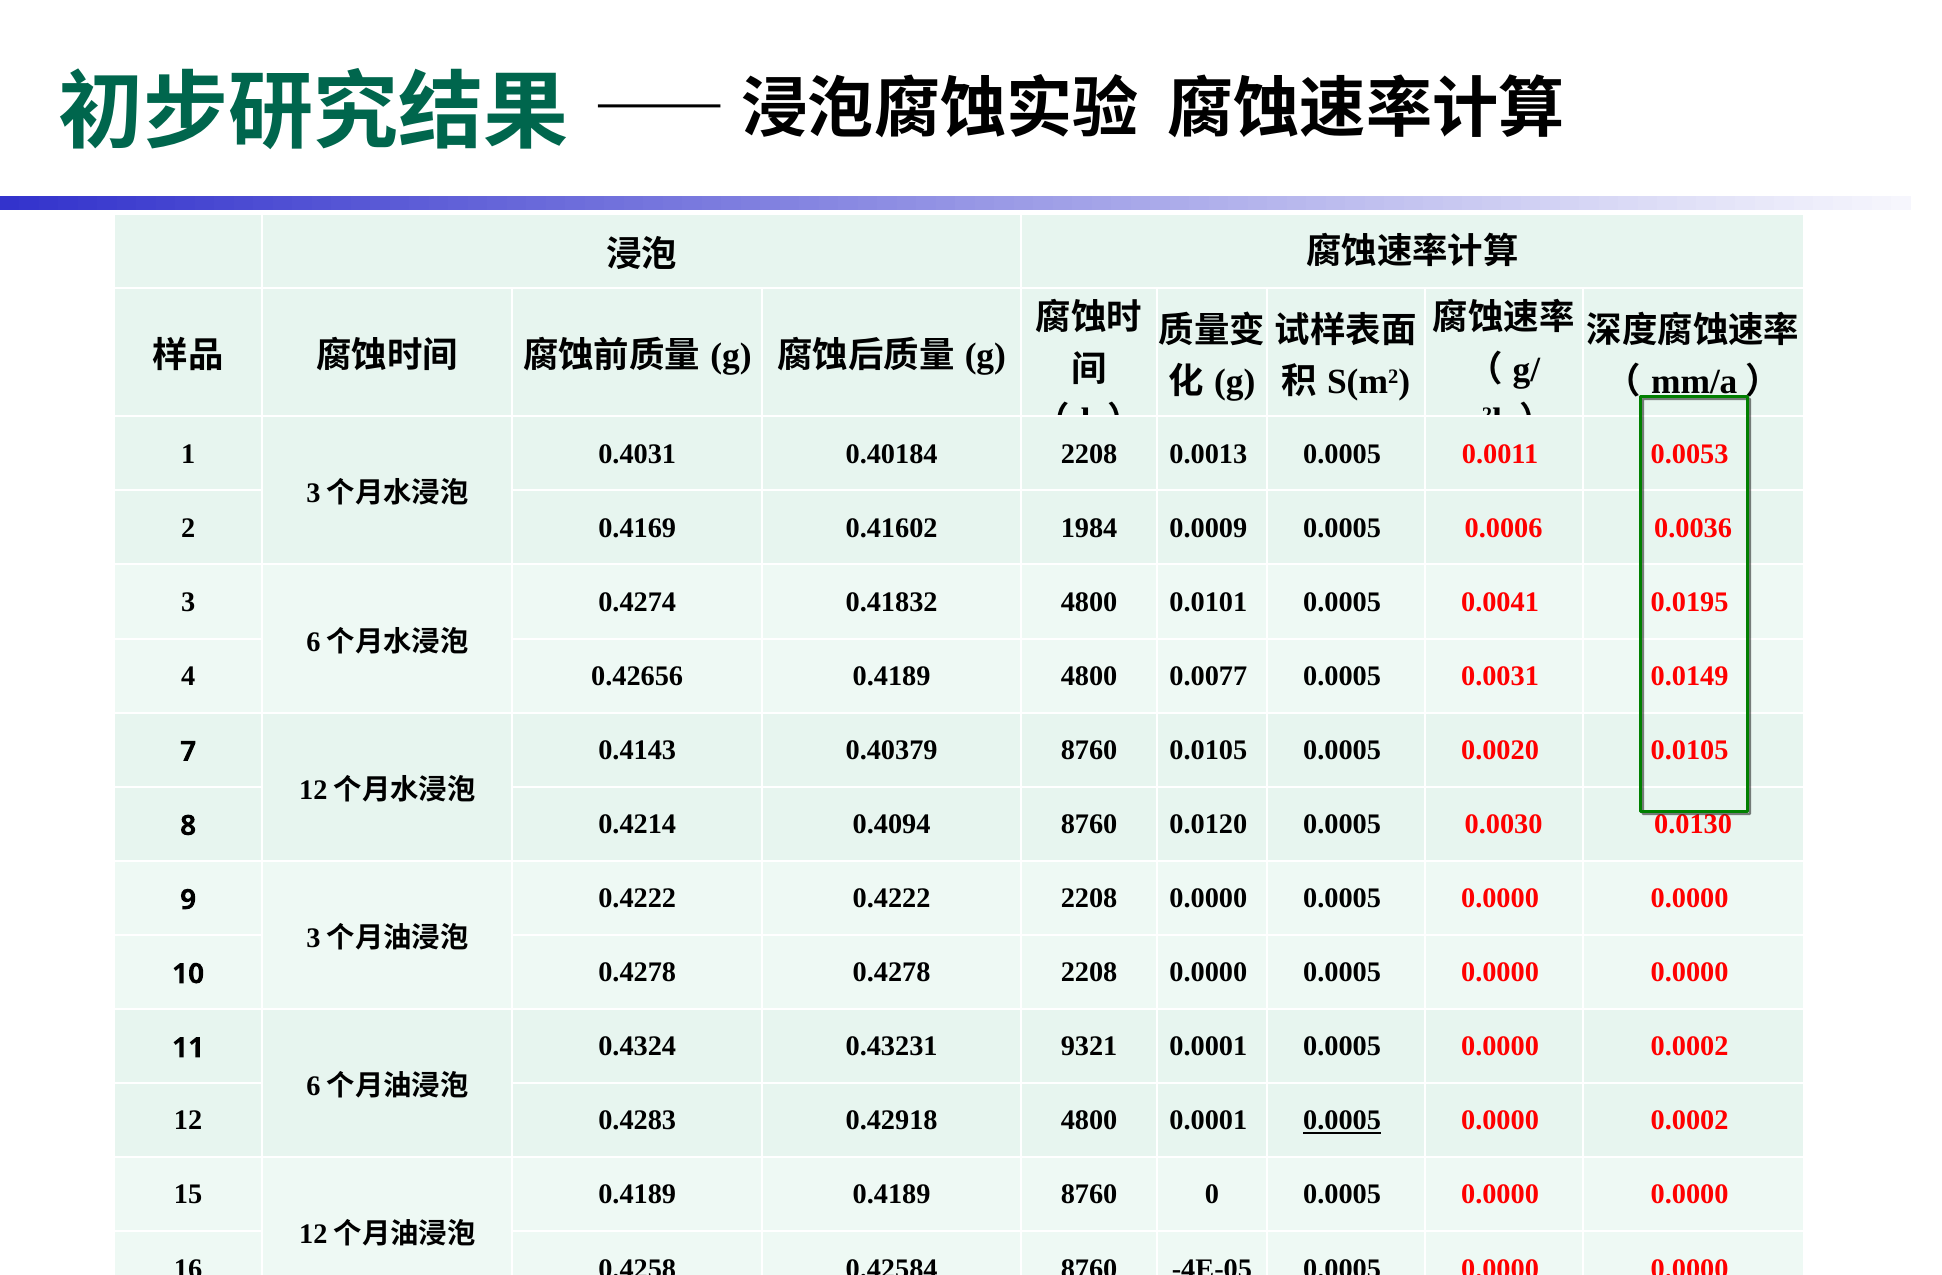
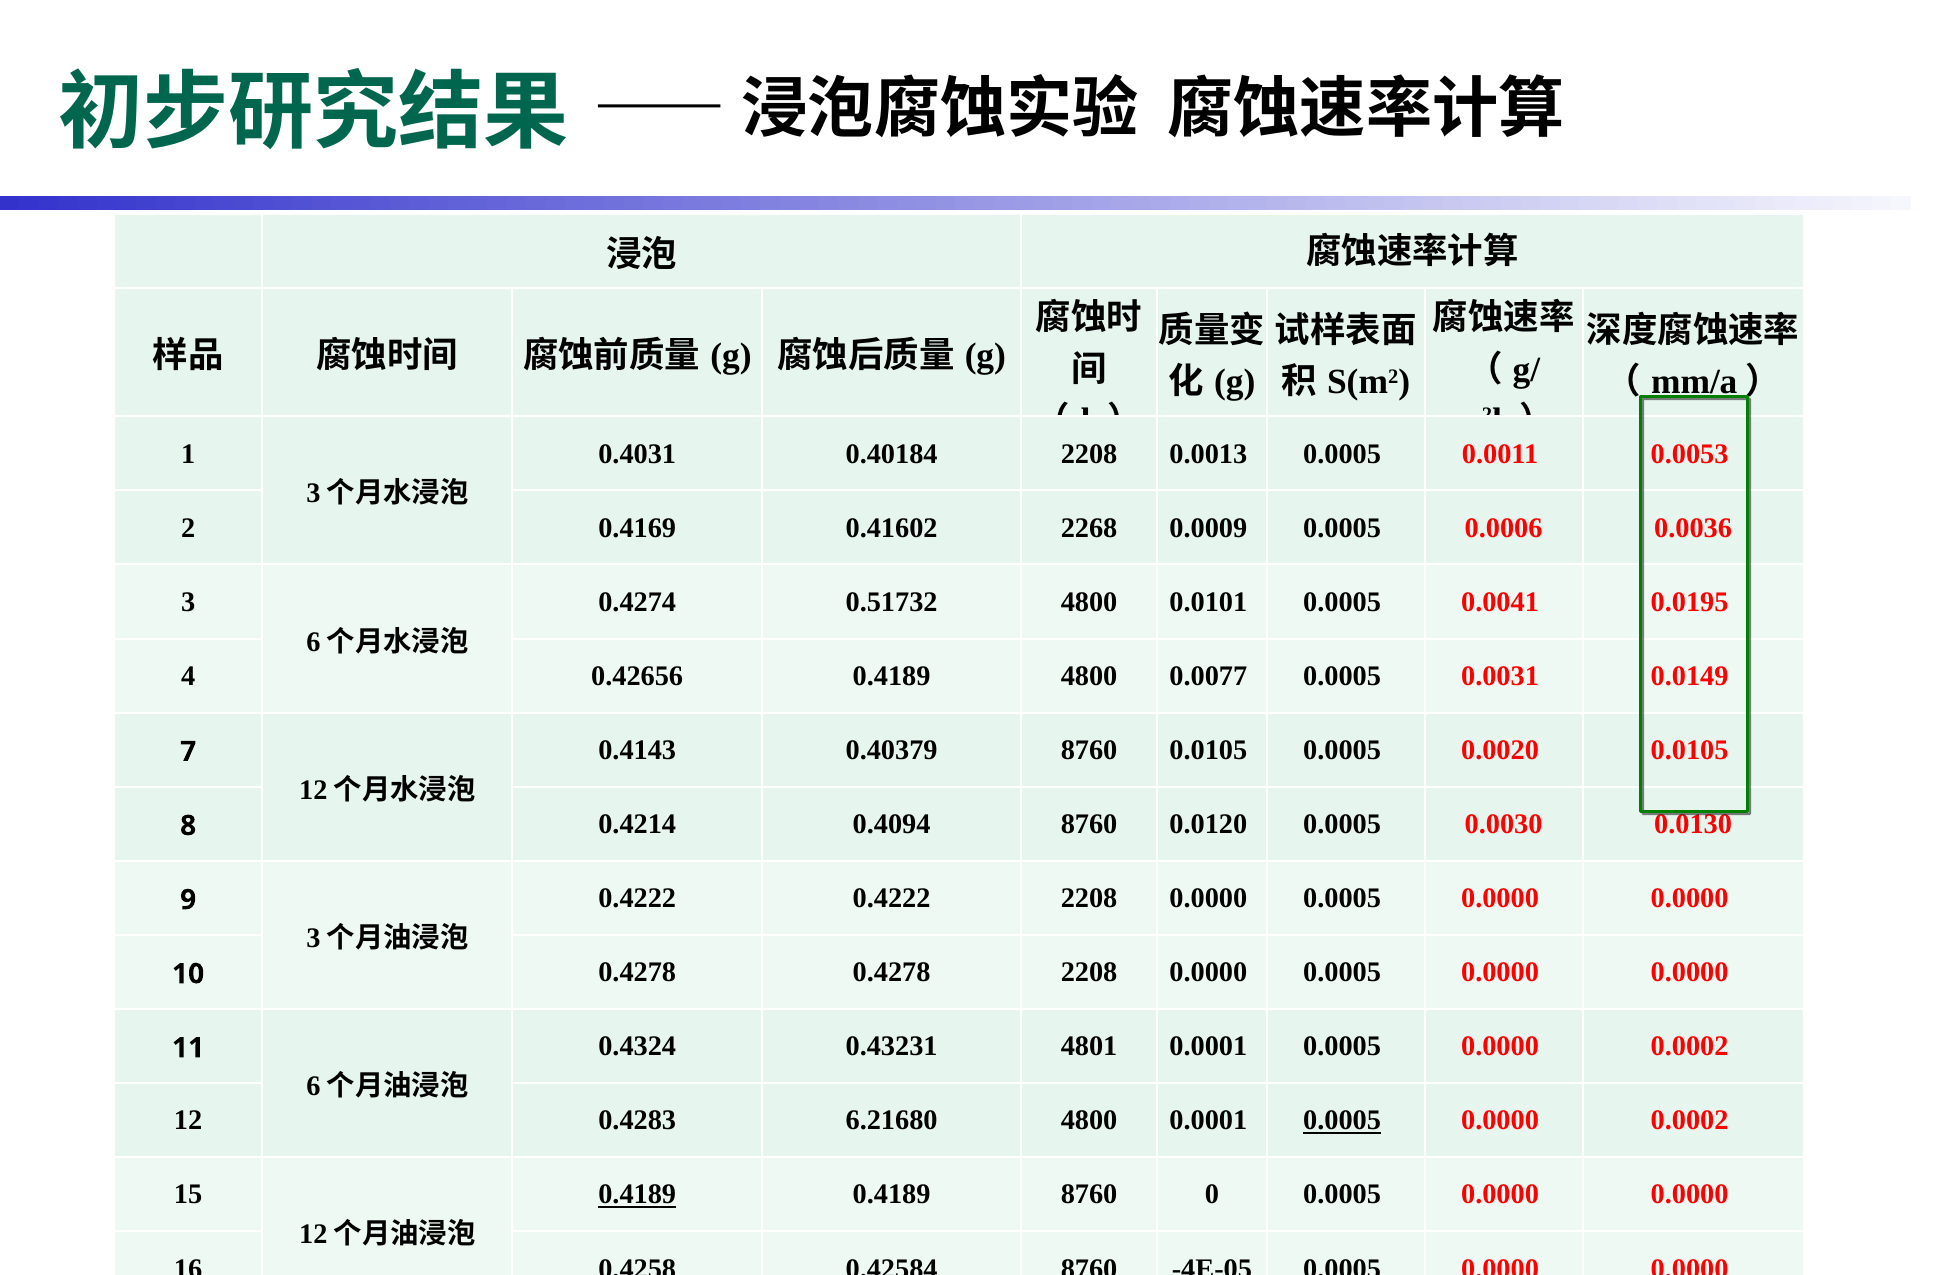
1984: 1984 -> 2268 (1089, 528)
0.41832: 0.41832 -> 0.51732 (892, 602)
9321: 9321 -> 4801 (1089, 1047)
0.42918: 0.42918 -> 6.21680 (892, 1121)
0.4189 underline: none -> present (637, 1195)
